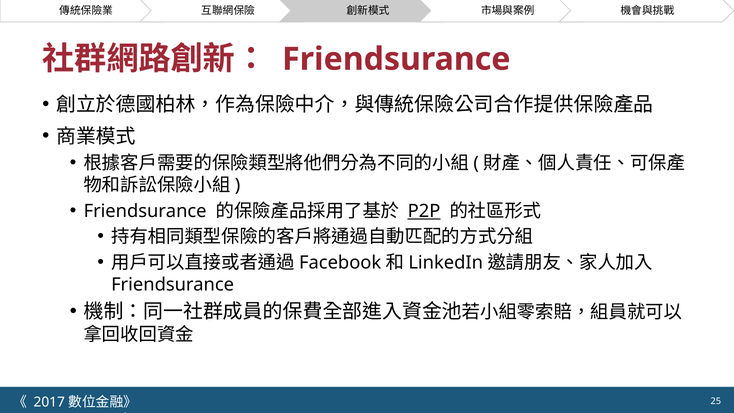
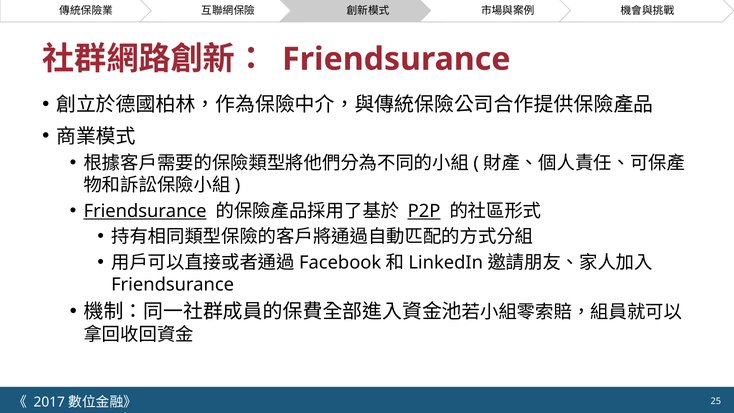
Friendsurance underline: none -> present (145, 211)
